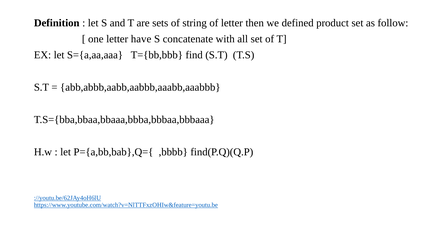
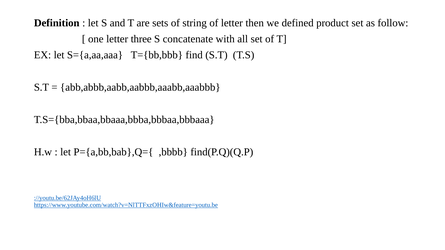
have: have -> three (141, 39)
